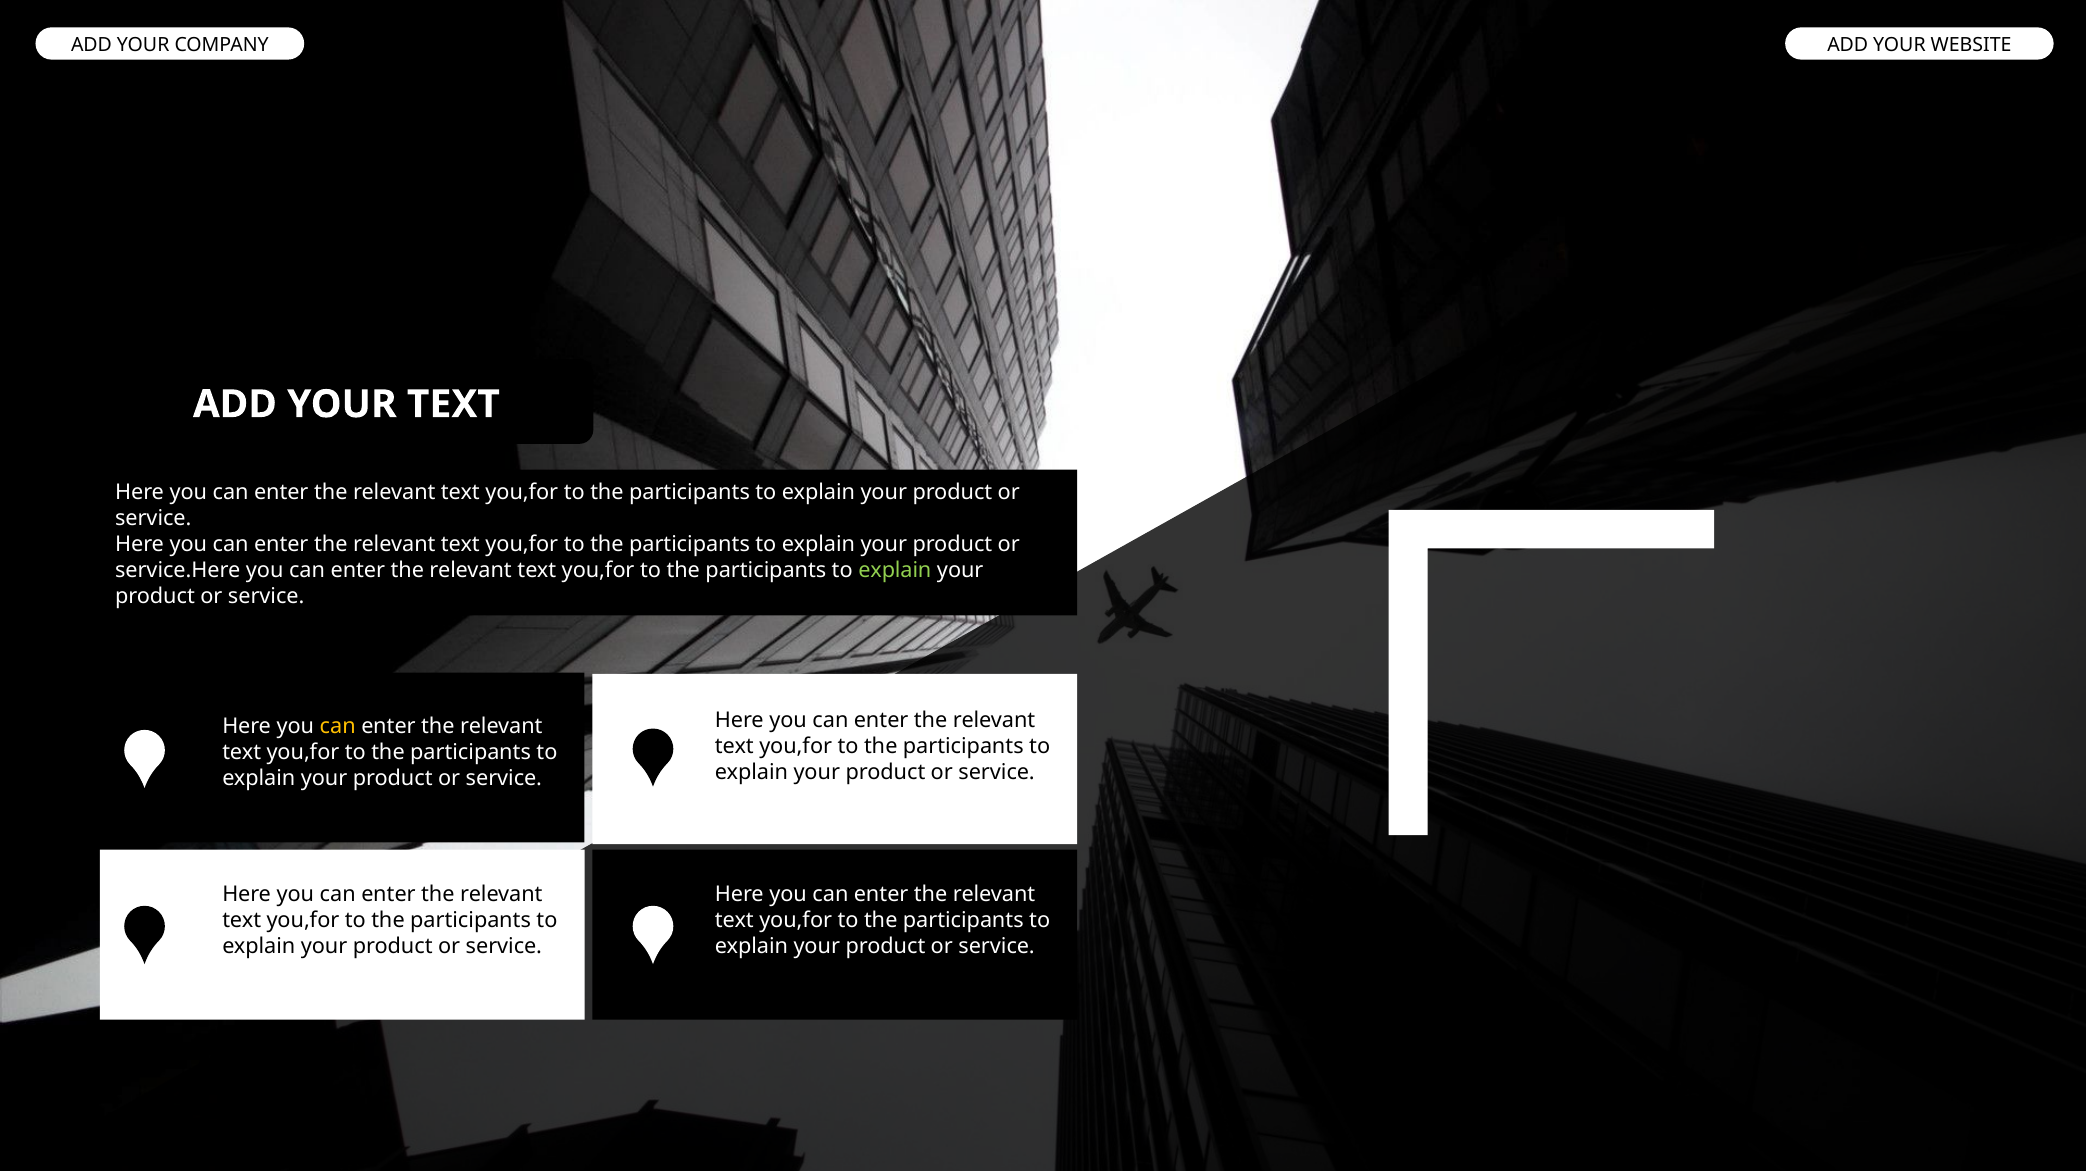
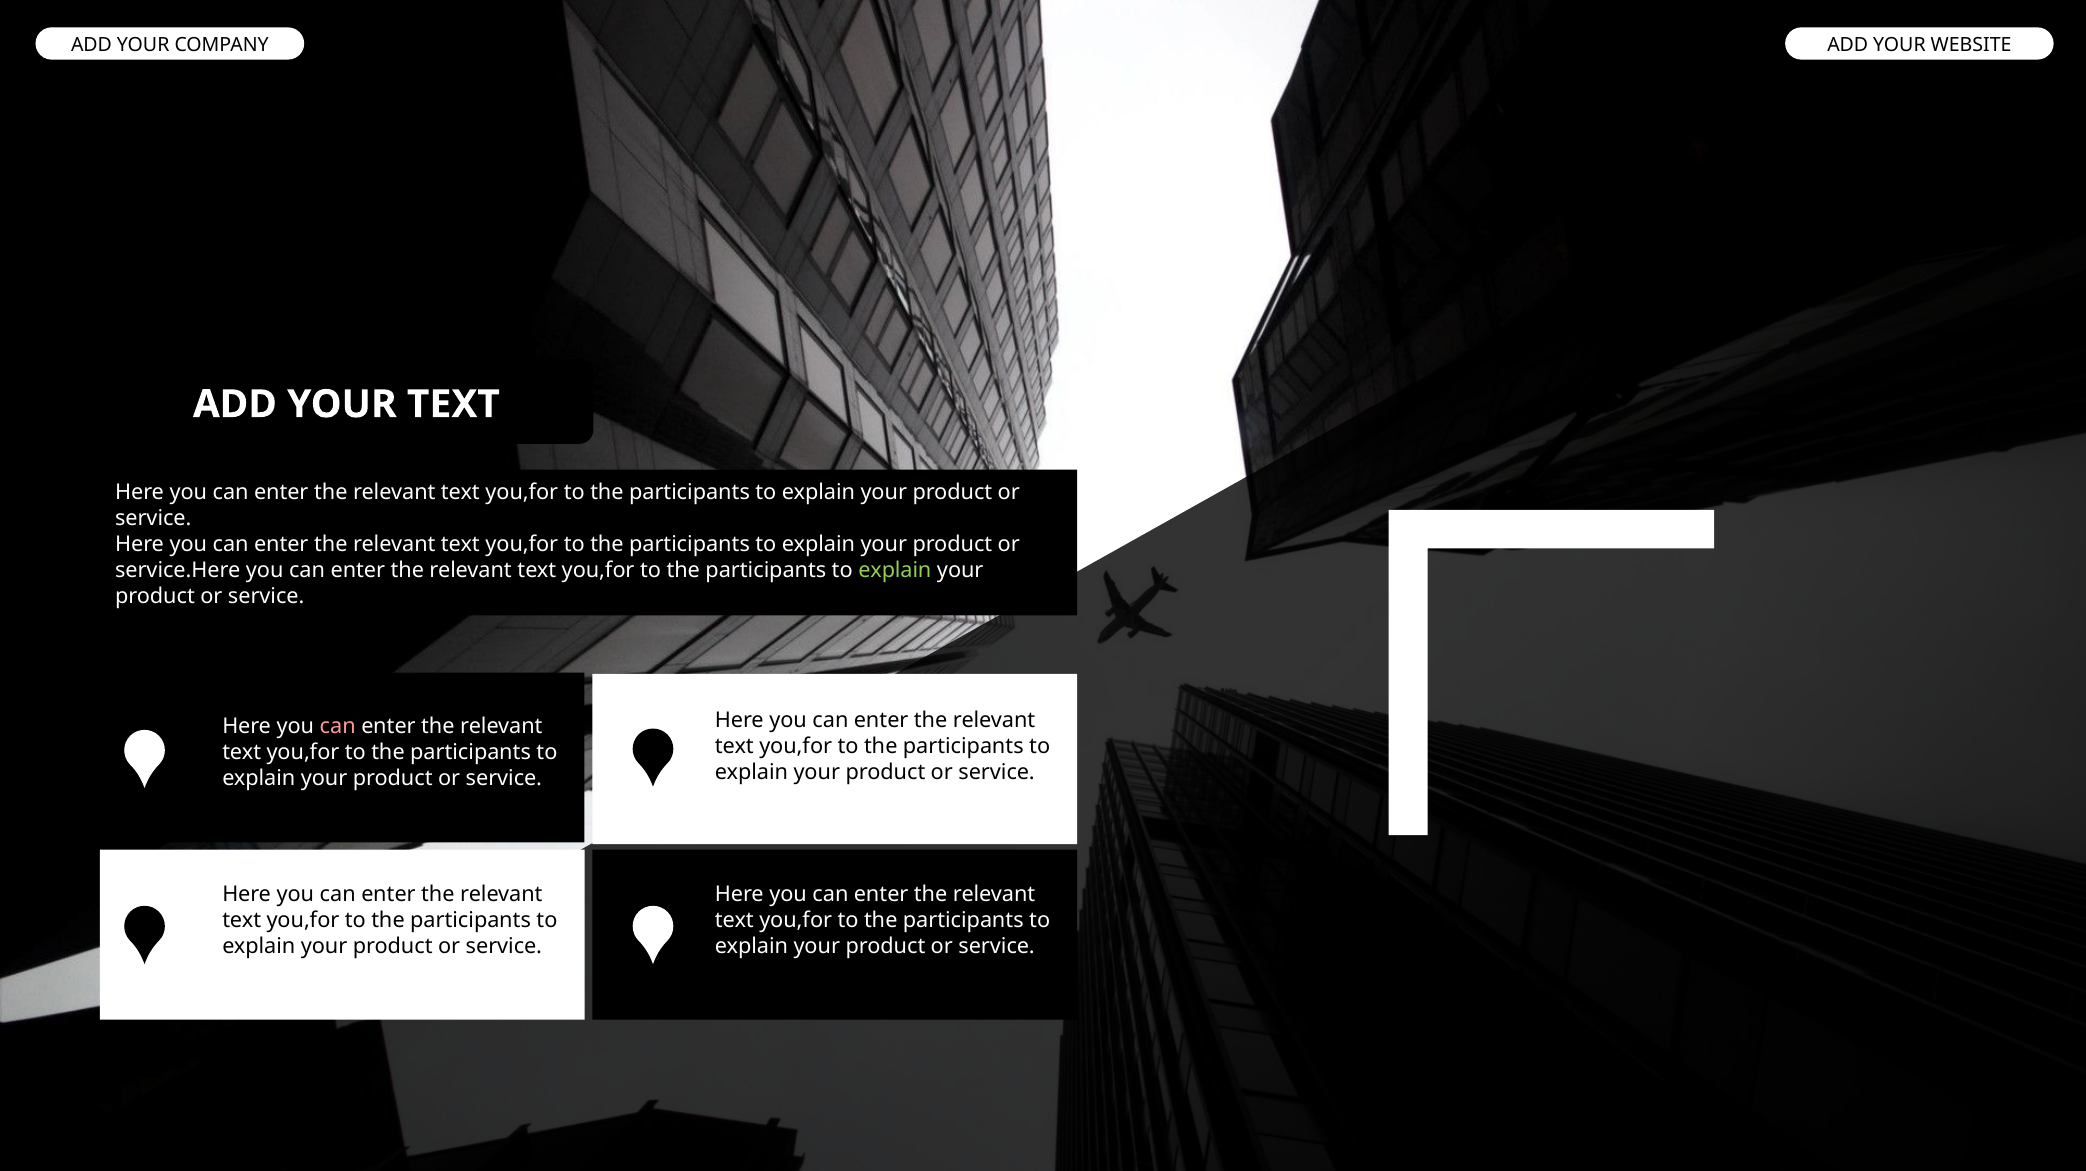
can colour: yellow -> pink (338, 726)
